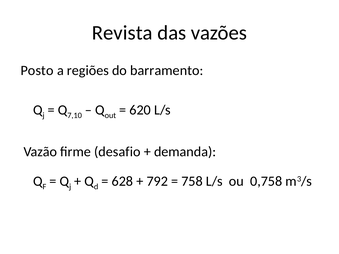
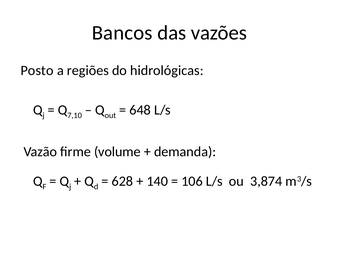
Revista: Revista -> Bancos (122, 33)
barramento: barramento -> hidrológicas (167, 70)
620: 620 -> 648 (140, 110)
desafio: desafio -> volume (117, 152)
792: 792 -> 140 (157, 181)
758: 758 -> 106 (192, 181)
0,758: 0,758 -> 3,874 (266, 181)
